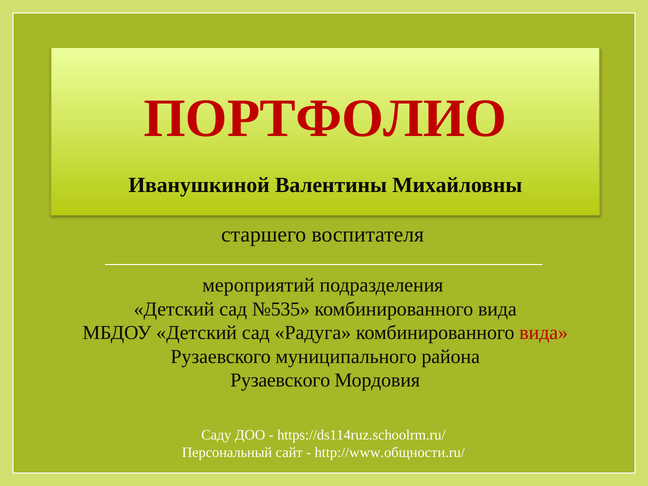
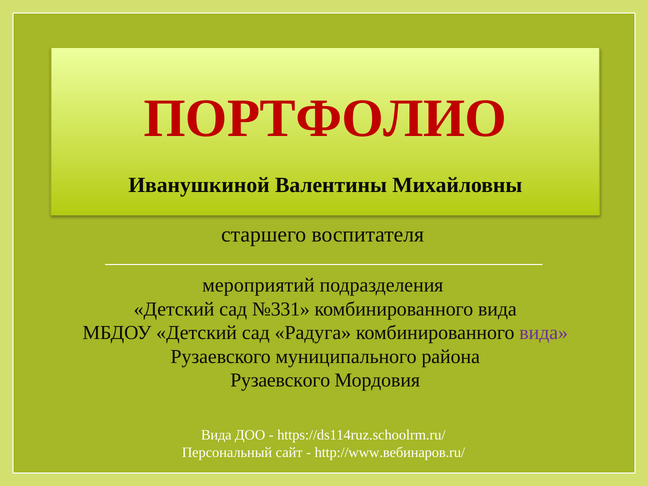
№535: №535 -> №331 (281, 309)
вида colour: red -> purple (544, 333)
Саду: Саду -> Вида (216, 435)
http://www.общности.ru/: http://www.общности.ru/ -> http://www.вебинаров.ru/ (390, 452)
